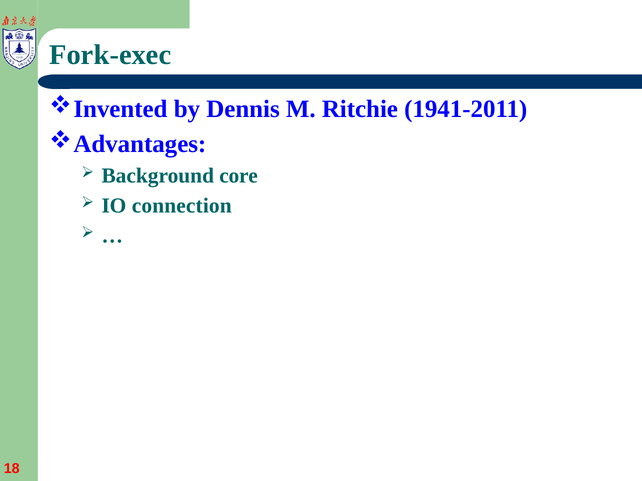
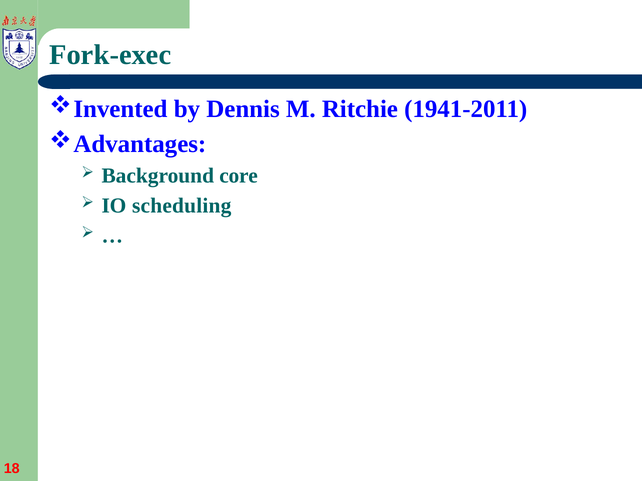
connection: connection -> scheduling (182, 206)
